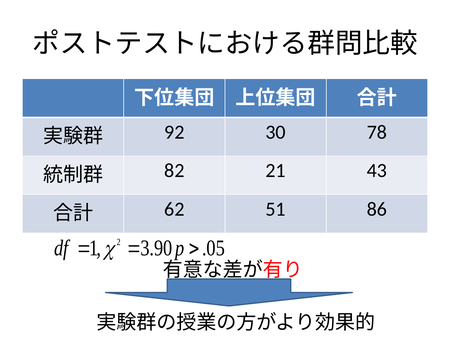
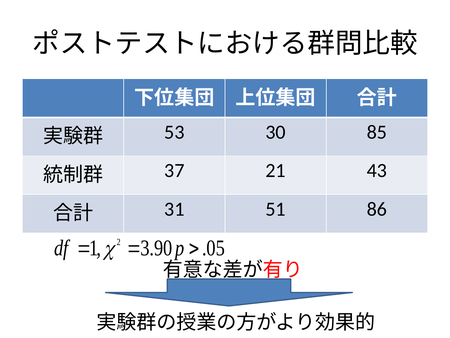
92: 92 -> 53 (174, 132)
78: 78 -> 85 (377, 132)
82: 82 -> 37 (174, 170)
62: 62 -> 31 (174, 209)
